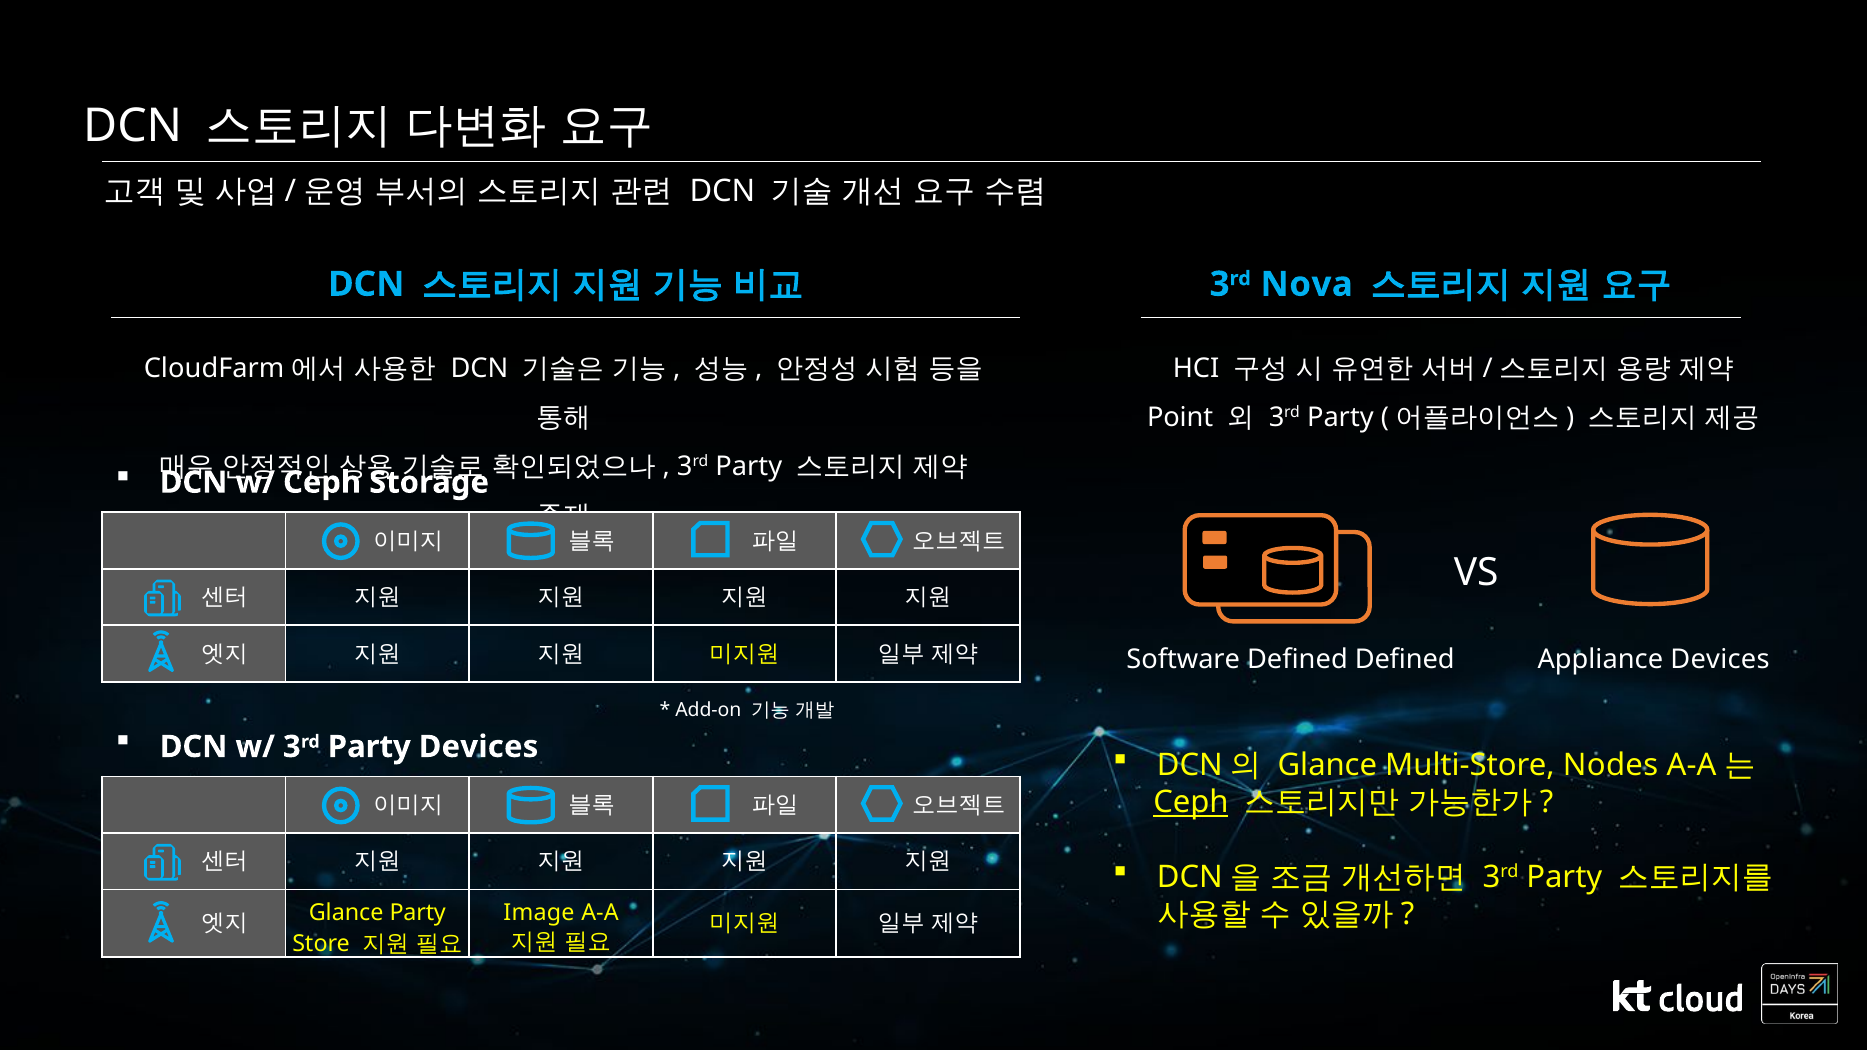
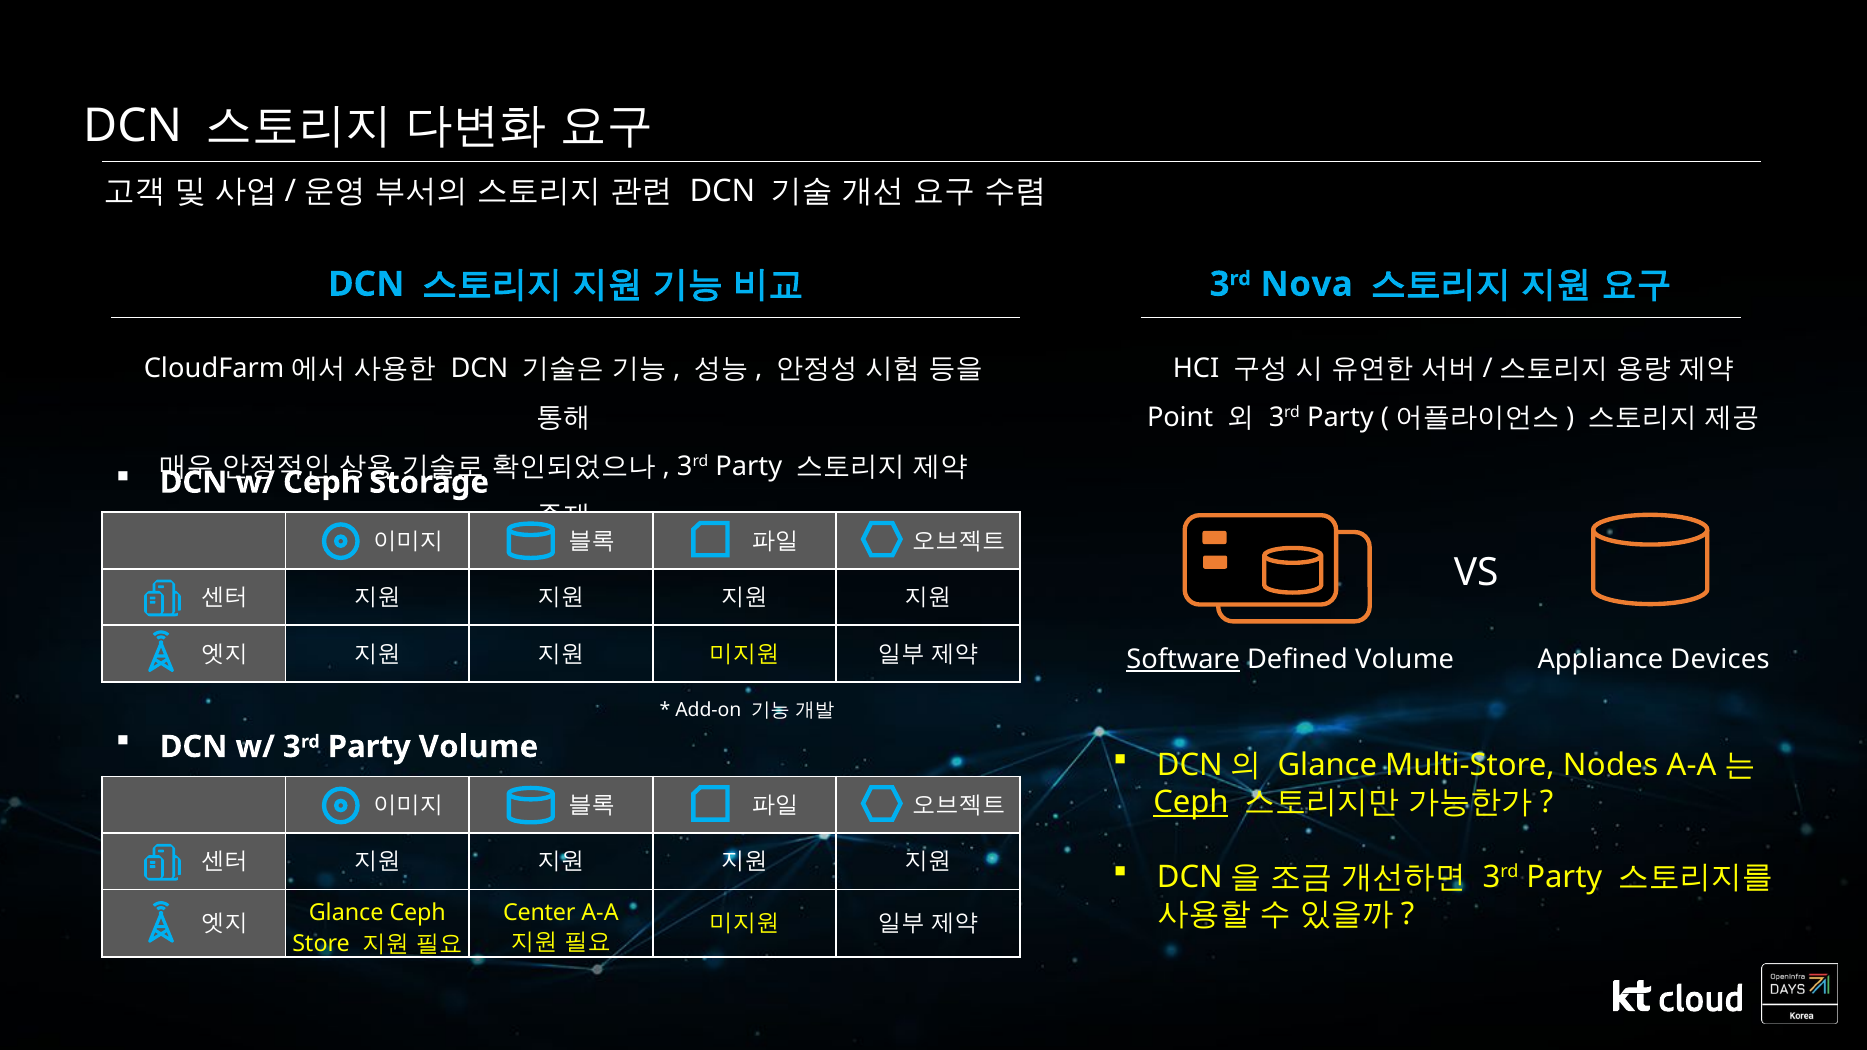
Software underline: none -> present (1183, 659)
Defined Defined: Defined -> Volume (1404, 659)
Party Devices: Devices -> Volume (478, 747)
Image: Image -> Center (539, 912)
Glance Party: Party -> Ceph (418, 912)
